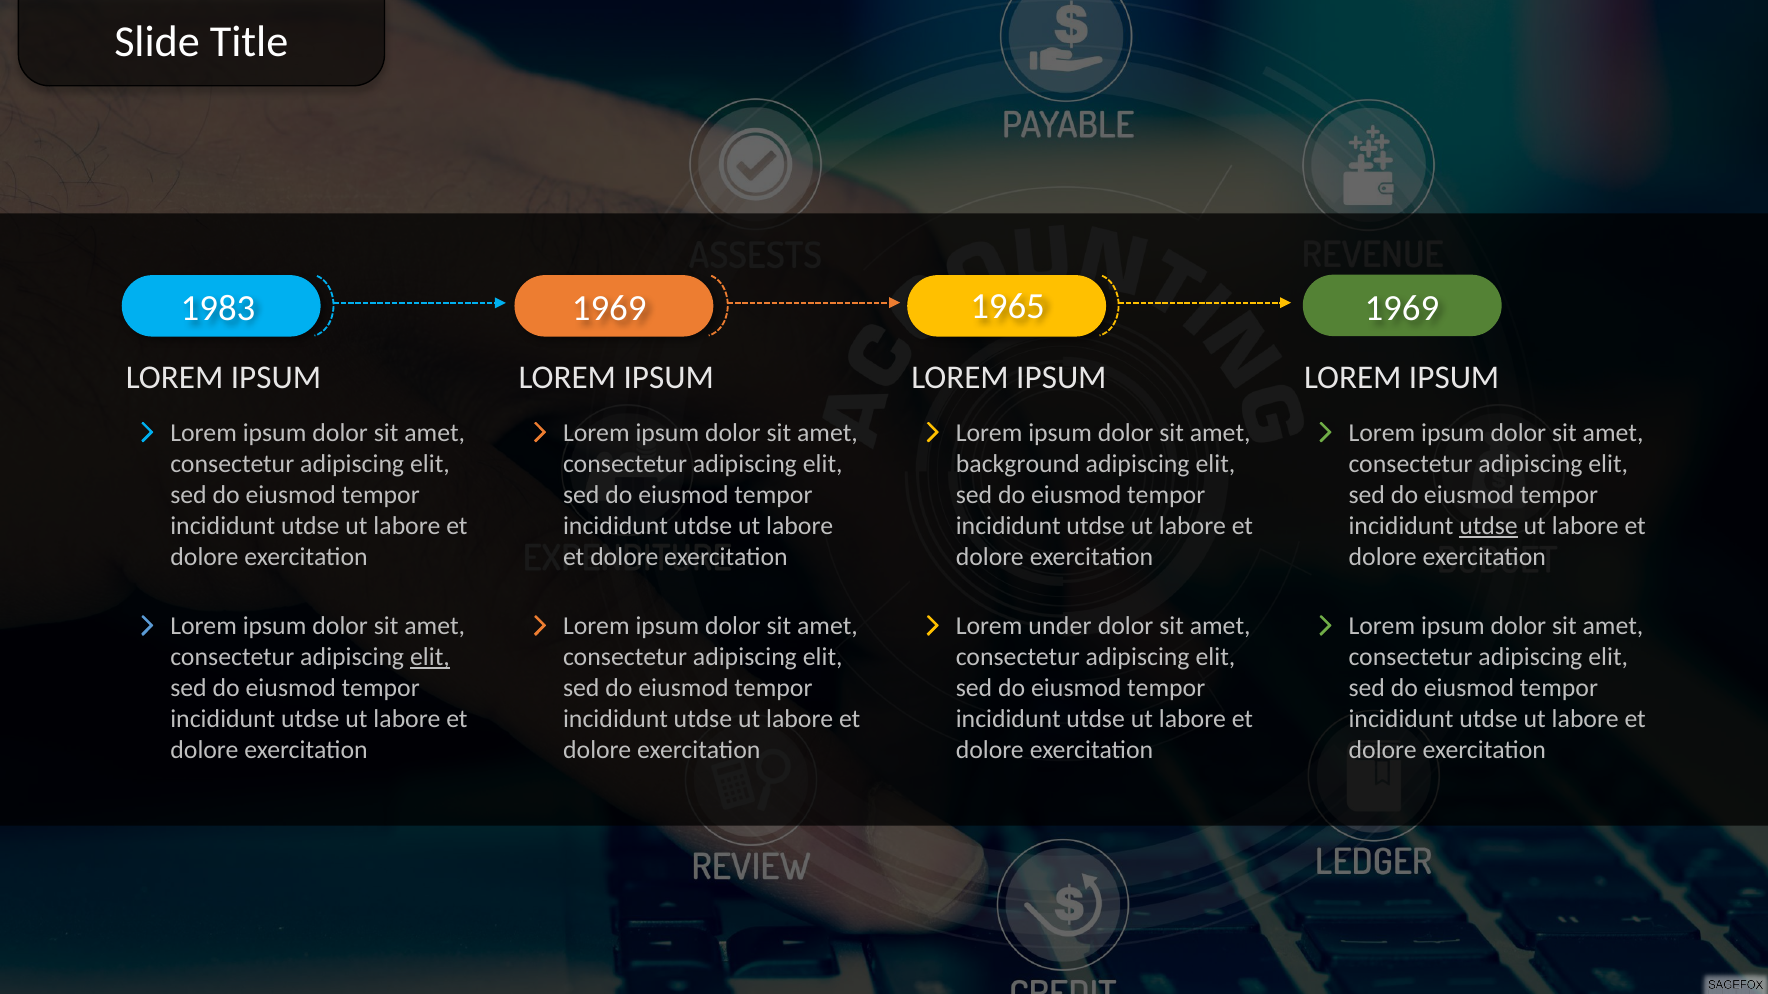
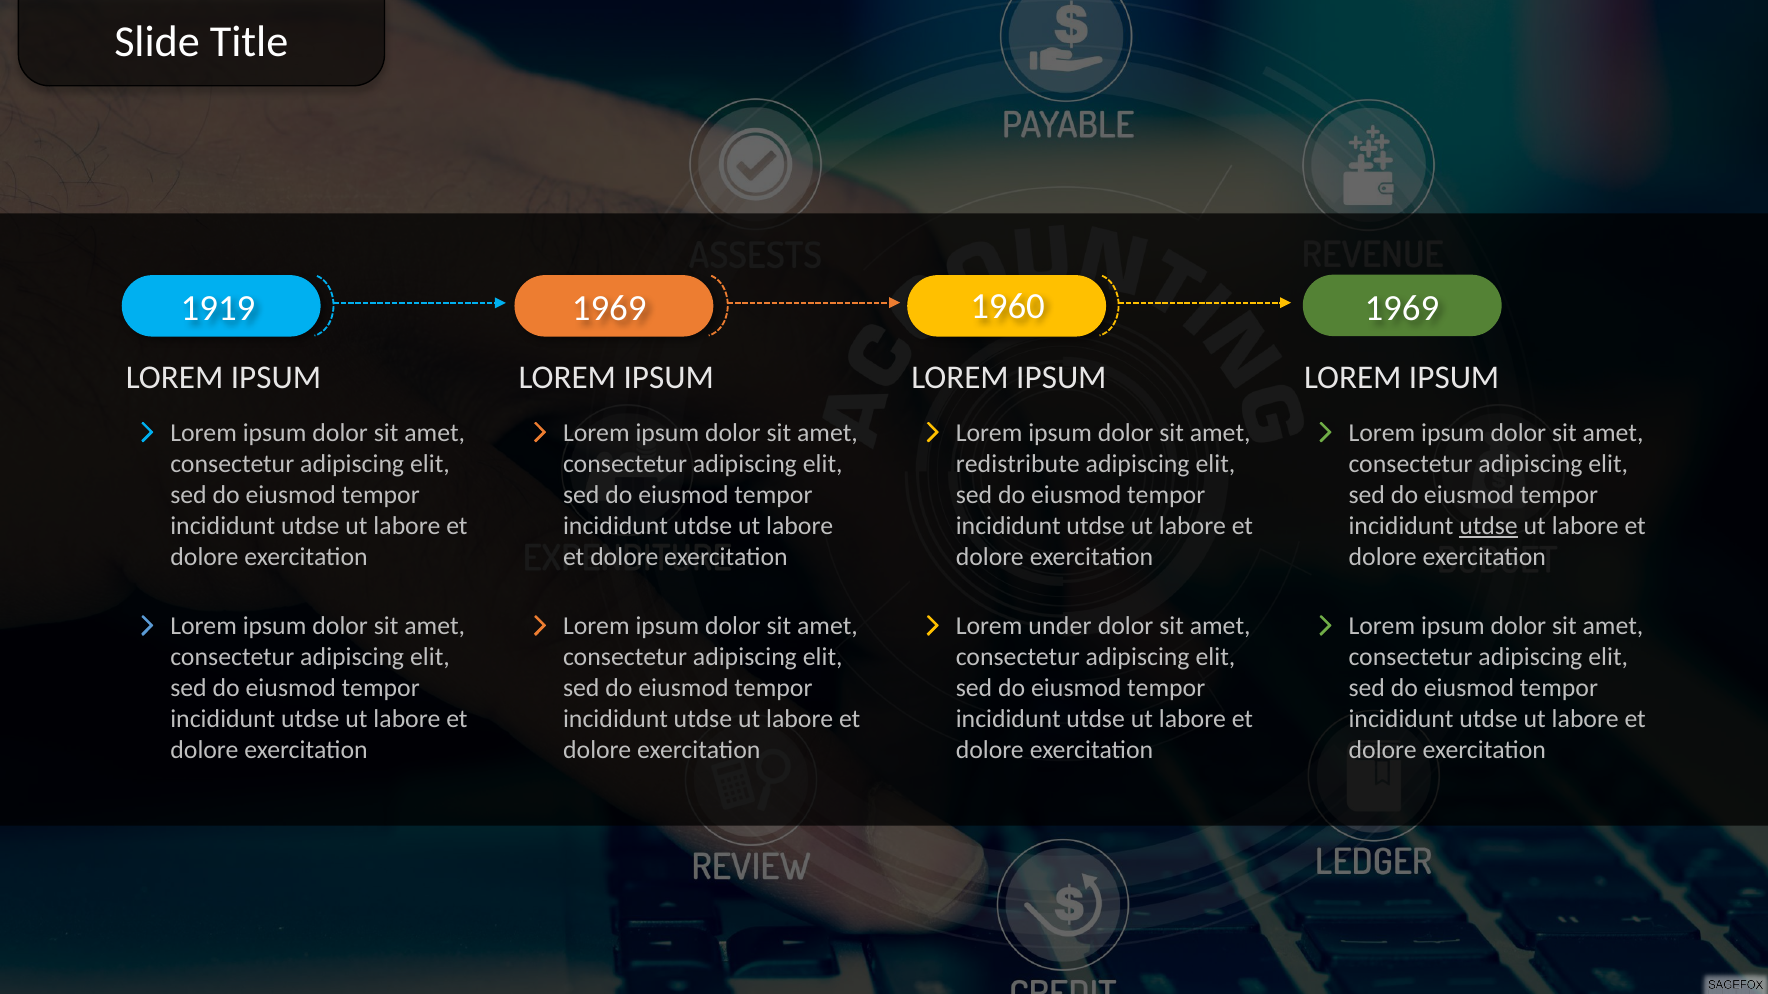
1983: 1983 -> 1919 (218, 309)
1965: 1965 -> 1960 (1008, 306)
background: background -> redistribute (1018, 464)
elit underline: present -> none (430, 657)
